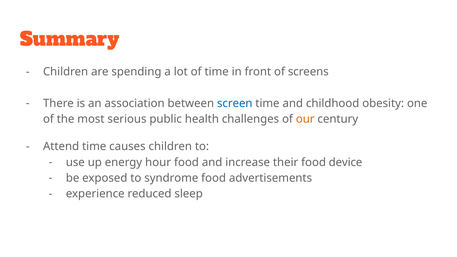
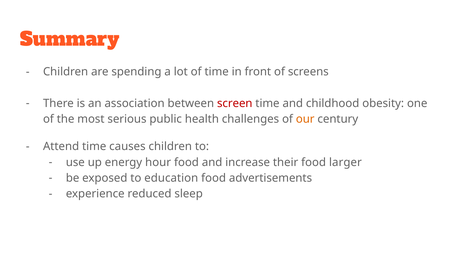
screen colour: blue -> red (235, 103)
device: device -> larger (345, 162)
syndrome: syndrome -> education (171, 178)
